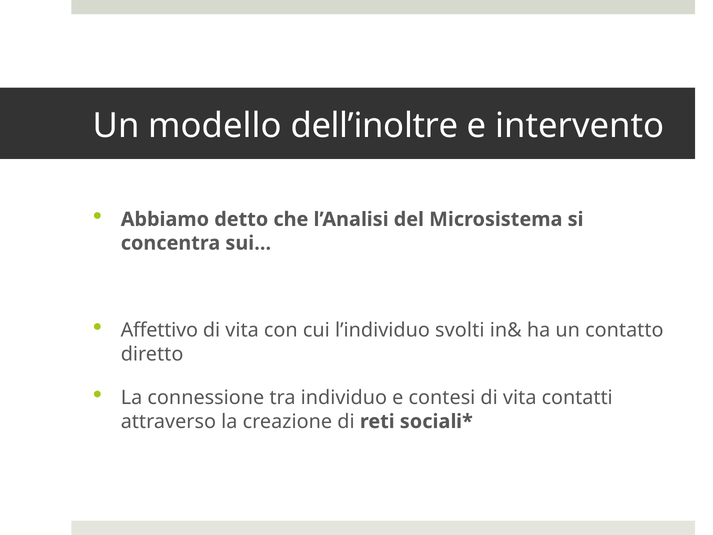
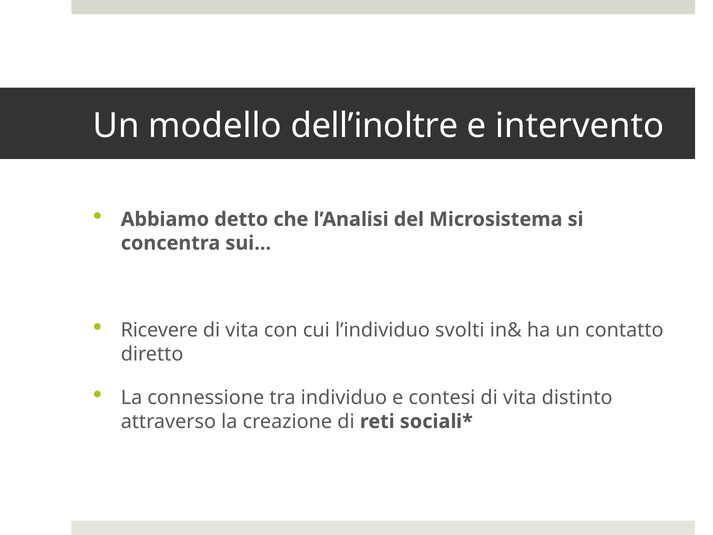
Affettivo: Affettivo -> Ricevere (159, 330)
contatti: contatti -> distinto (577, 398)
